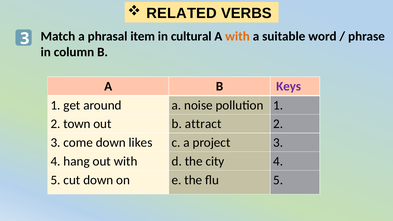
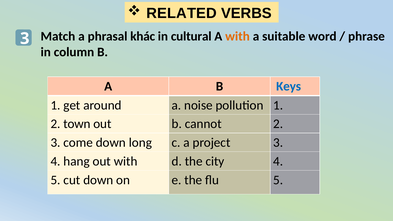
item: item -> khác (143, 36)
Keys colour: purple -> blue (289, 86)
attract: attract -> cannot (203, 124)
likes: likes -> long (140, 143)
